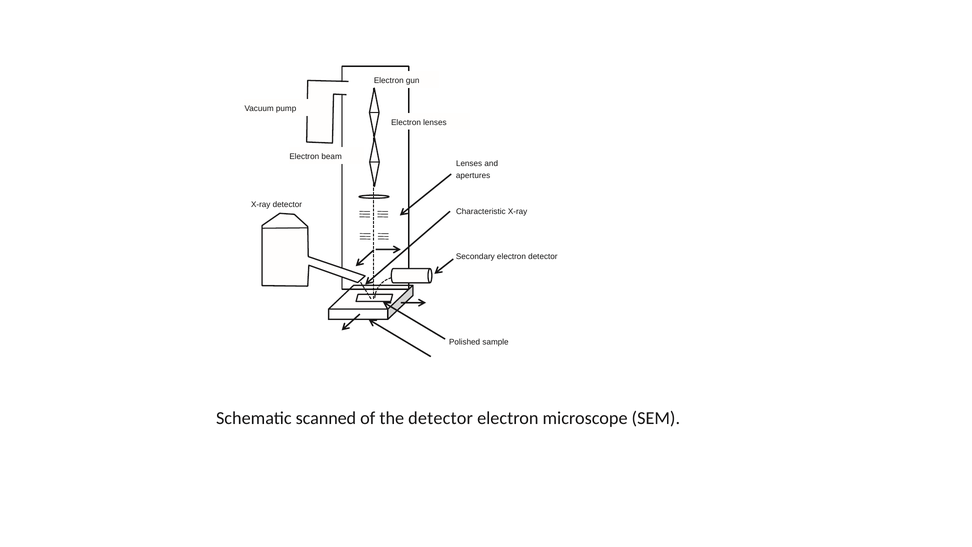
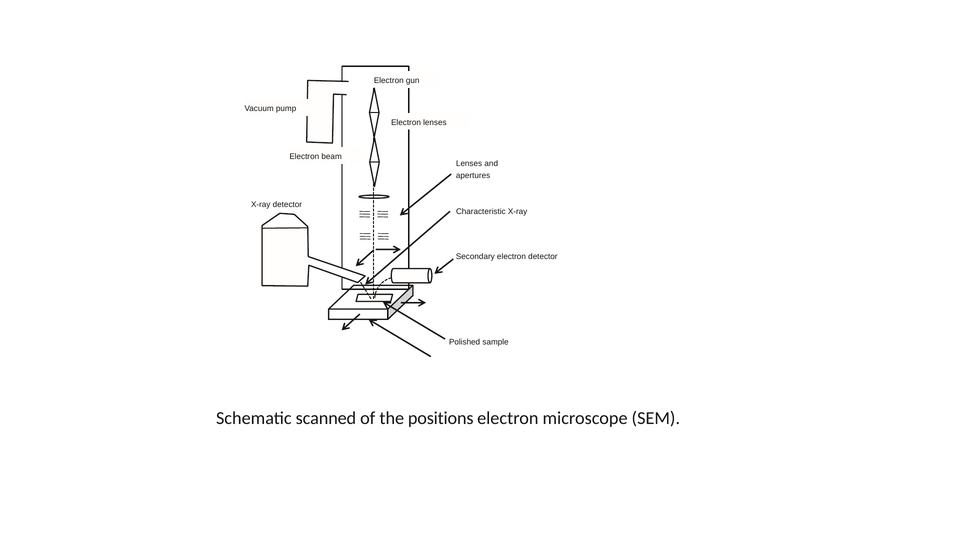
the detector: detector -> positions (441, 418)
